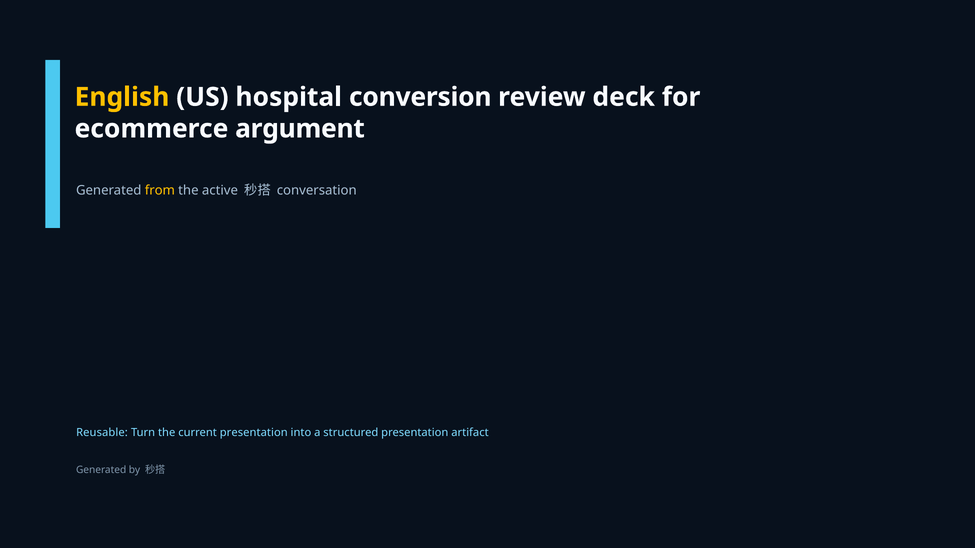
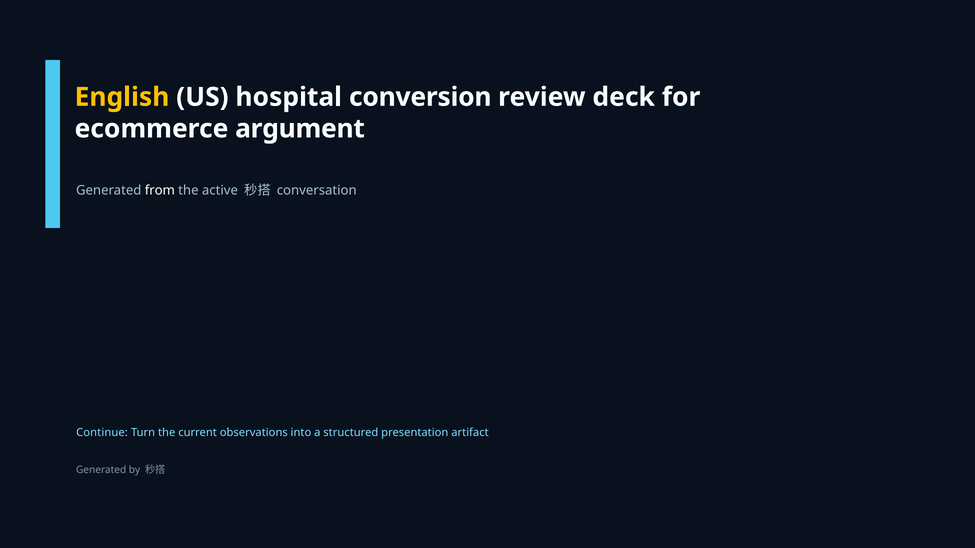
from colour: yellow -> white (160, 190)
Reusable: Reusable -> Continue (102, 433)
current presentation: presentation -> observations (254, 433)
